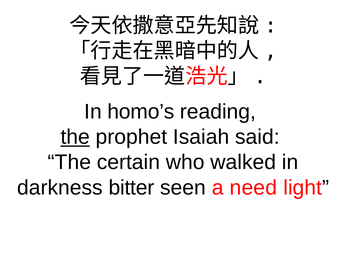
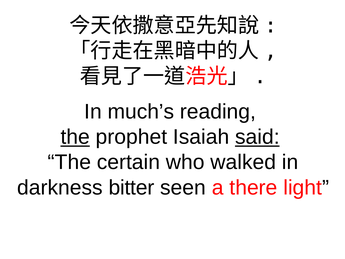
homo’s: homo’s -> much’s (141, 112)
said underline: none -> present (257, 137)
need: need -> there (253, 187)
